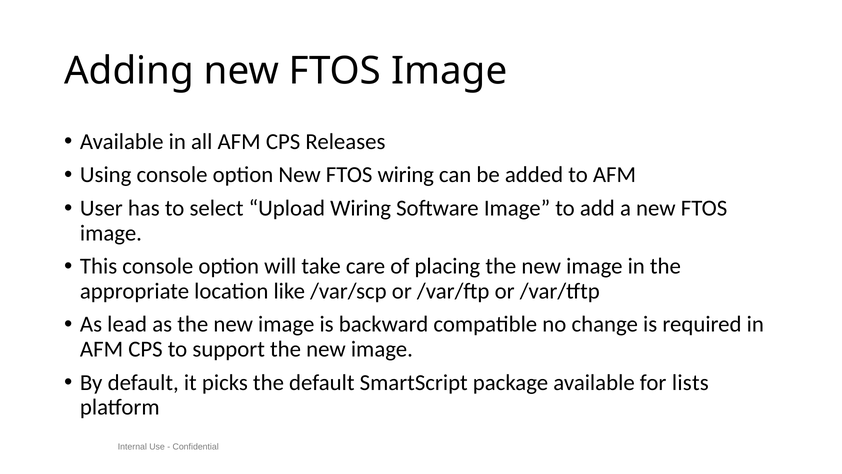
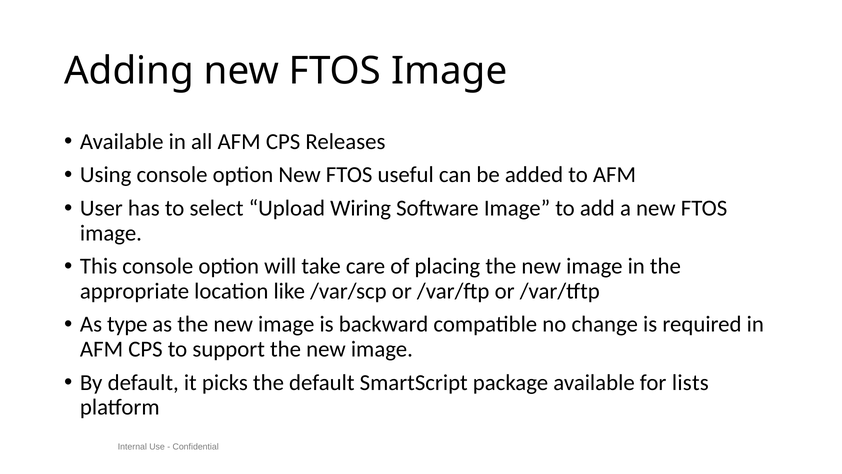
FTOS wiring: wiring -> useful (406, 175)
lead: lead -> type (127, 324)
